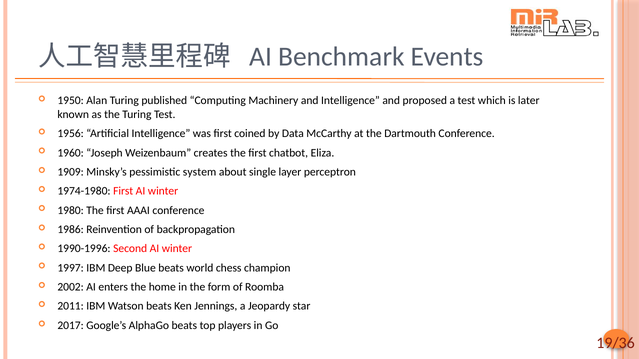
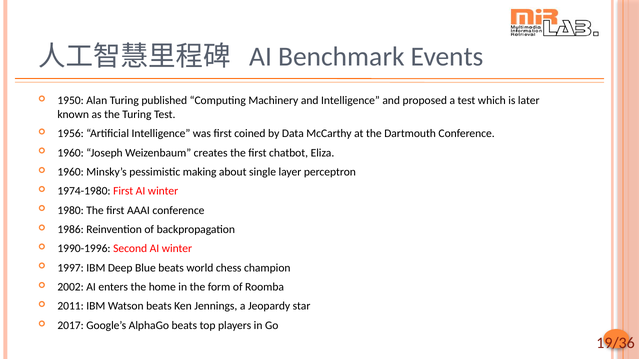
1909: 1909 -> 1960 (71, 172)
system: system -> making (200, 172)
